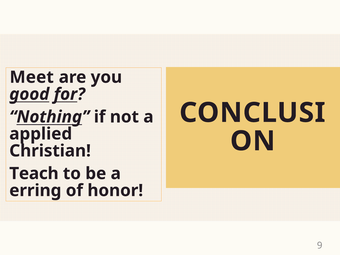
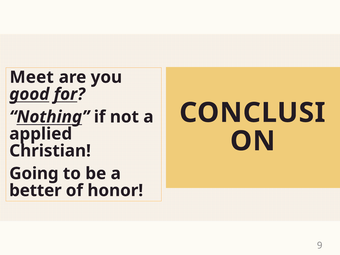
Teach: Teach -> Going (34, 173)
erring: erring -> better (35, 190)
